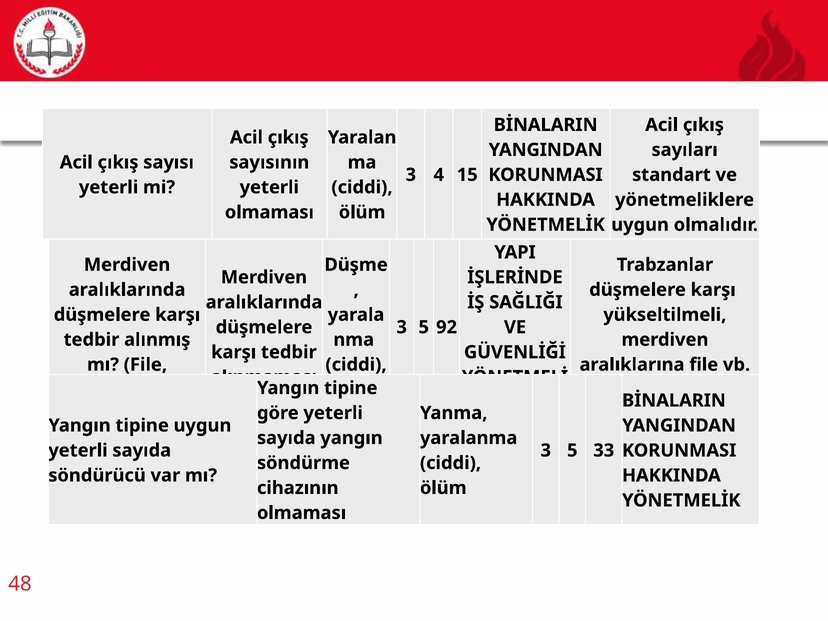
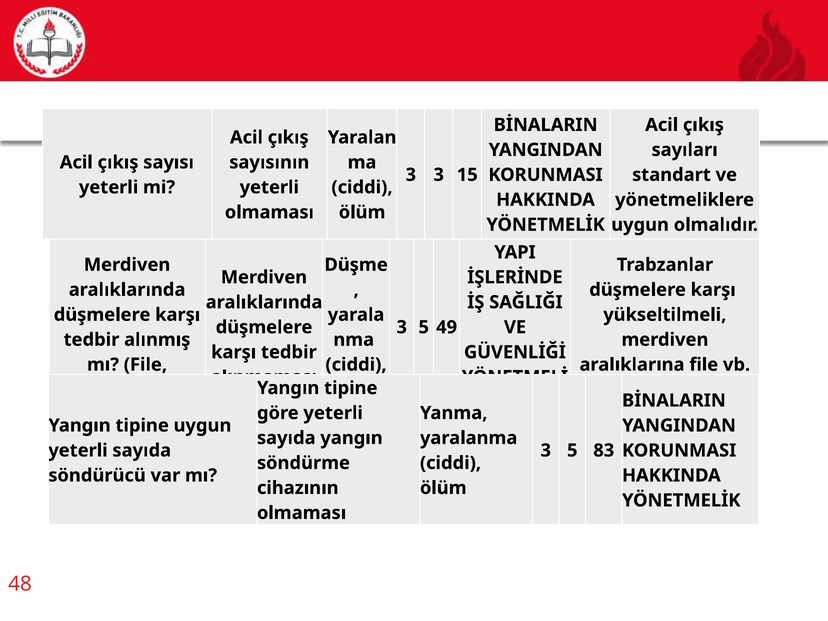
3 4: 4 -> 3 (439, 175)
92: 92 -> 49 (447, 327)
33: 33 -> 83 (604, 450)
